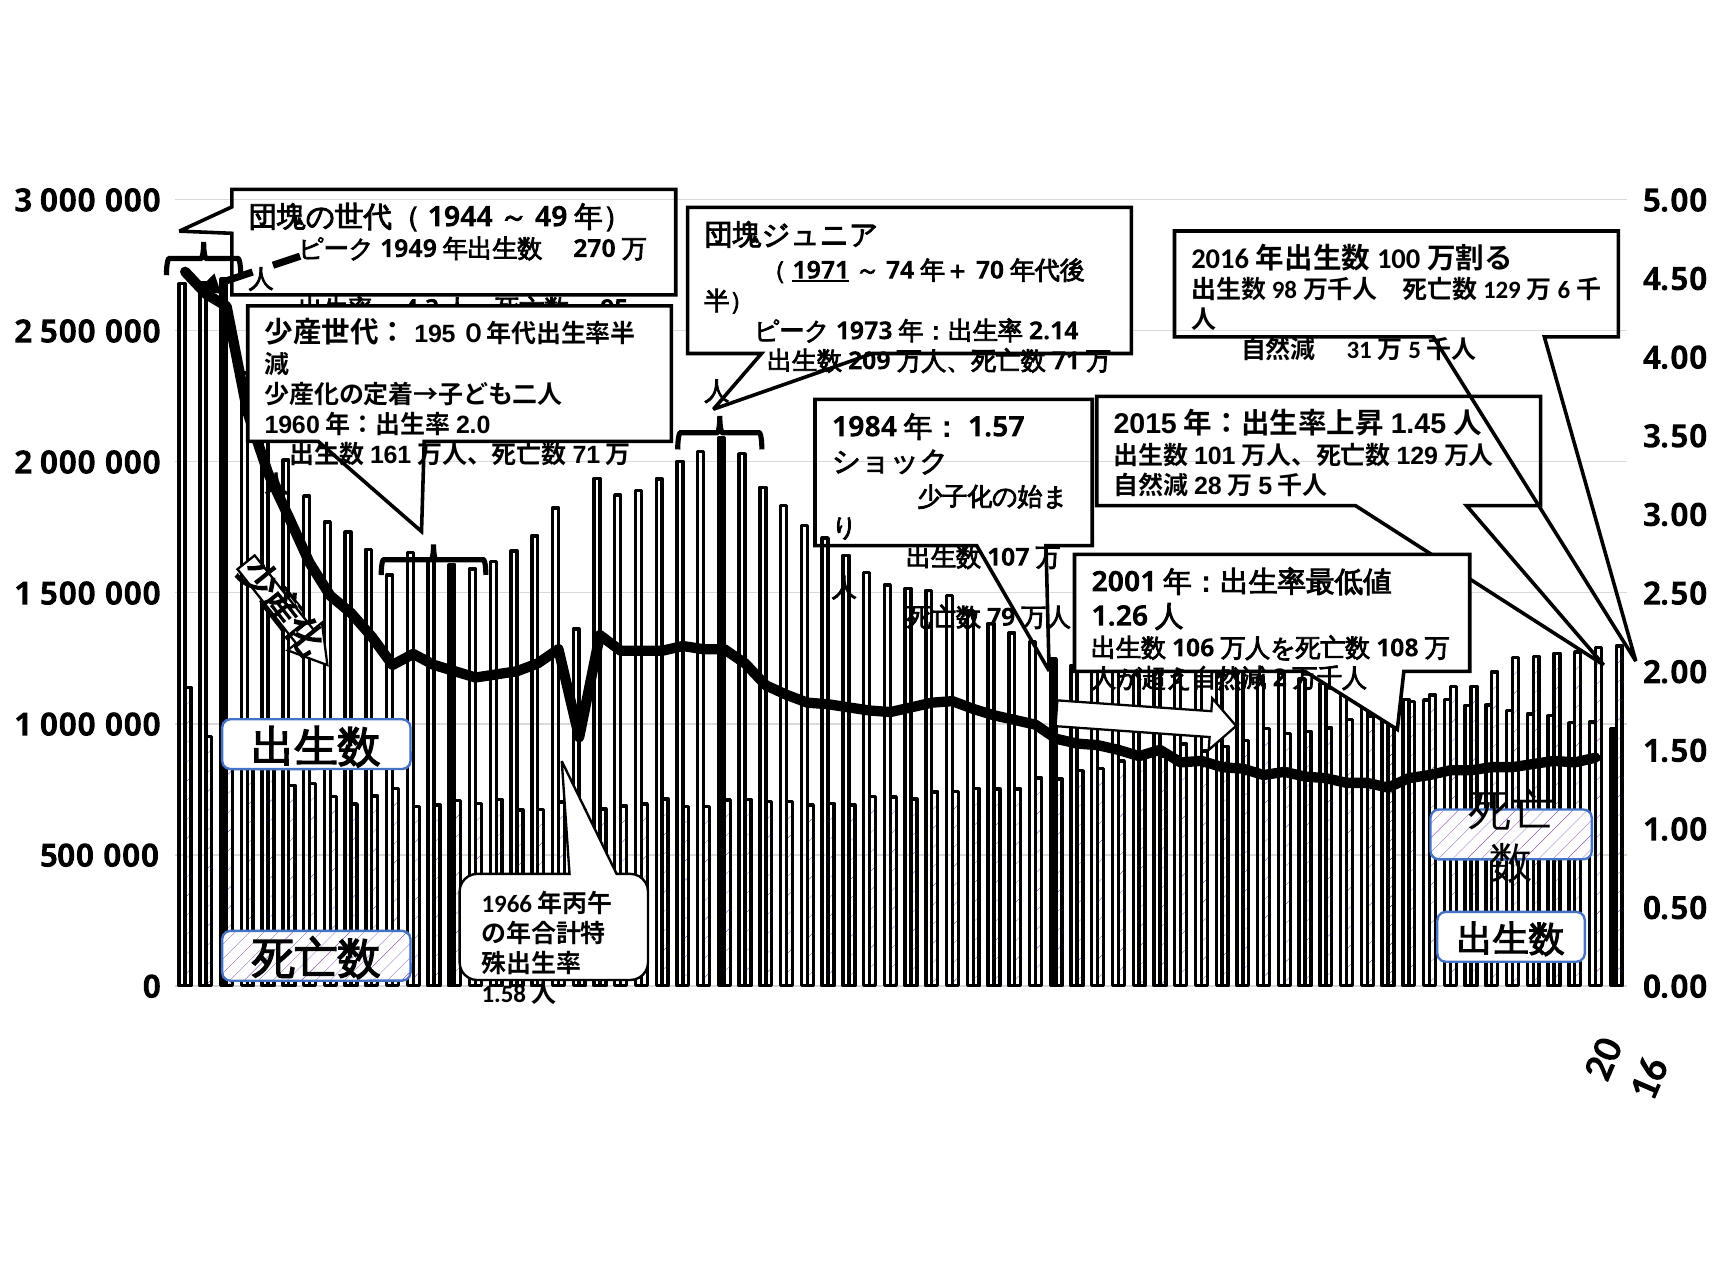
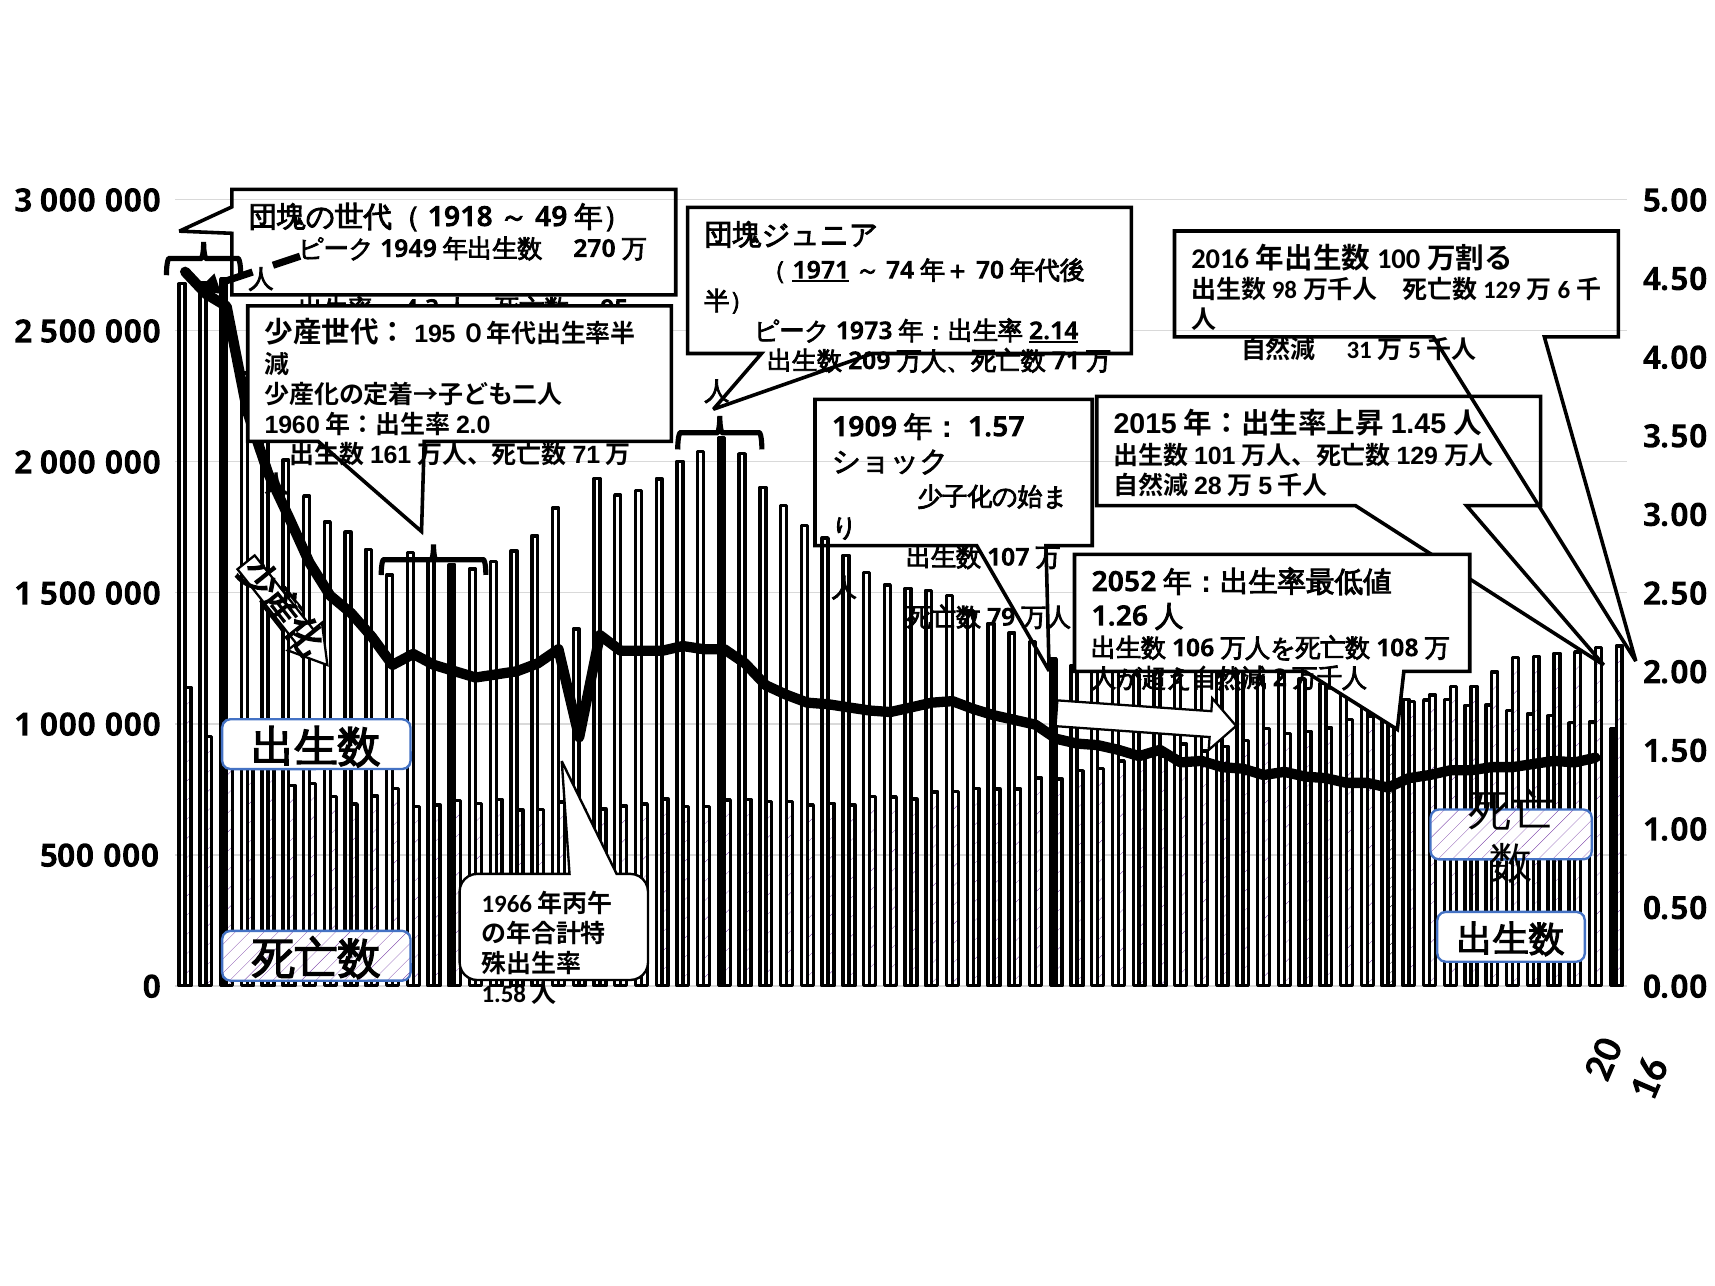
1944: 1944 -> 1918 (460, 217)
2.14 underline: none -> present (1054, 331)
1984: 1984 -> 1909 (865, 427)
2001: 2001 -> 2052 (1124, 582)
